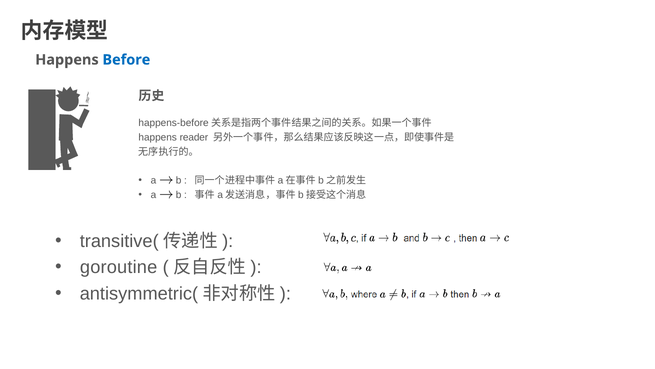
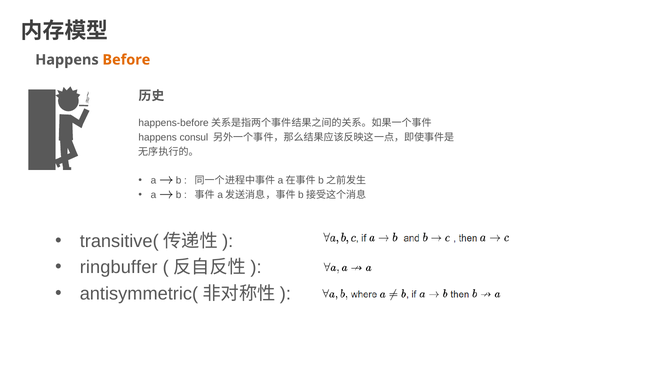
Before colour: blue -> orange (126, 60)
reader: reader -> consul (194, 137)
goroutine: goroutine -> ringbuffer (119, 267)
